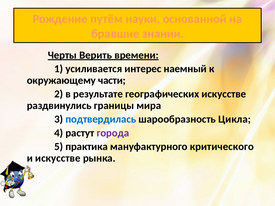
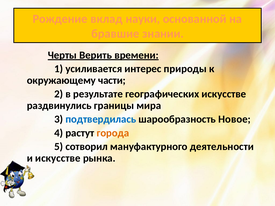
путём: путём -> вклад (107, 19)
наемный: наемный -> природы (185, 69)
Цикла: Цикла -> Новое (234, 119)
города colour: purple -> orange (113, 133)
практика: практика -> сотворил (87, 147)
критического: критического -> деятельности (222, 147)
